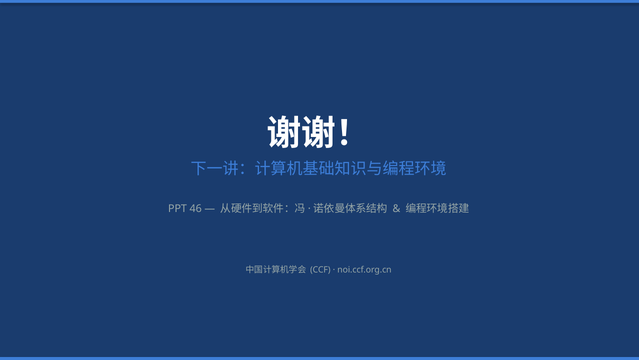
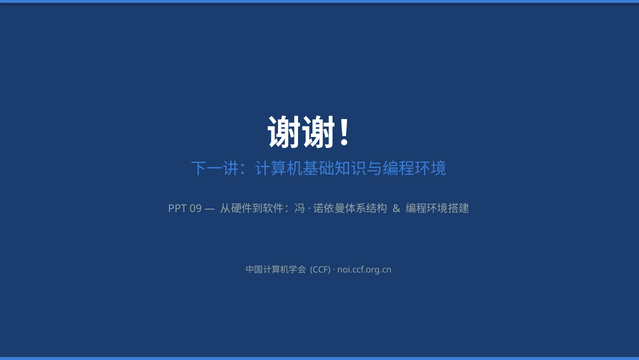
46: 46 -> 09 (196, 208)
